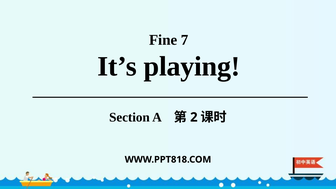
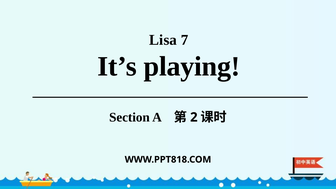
Fine: Fine -> Lisa (163, 40)
